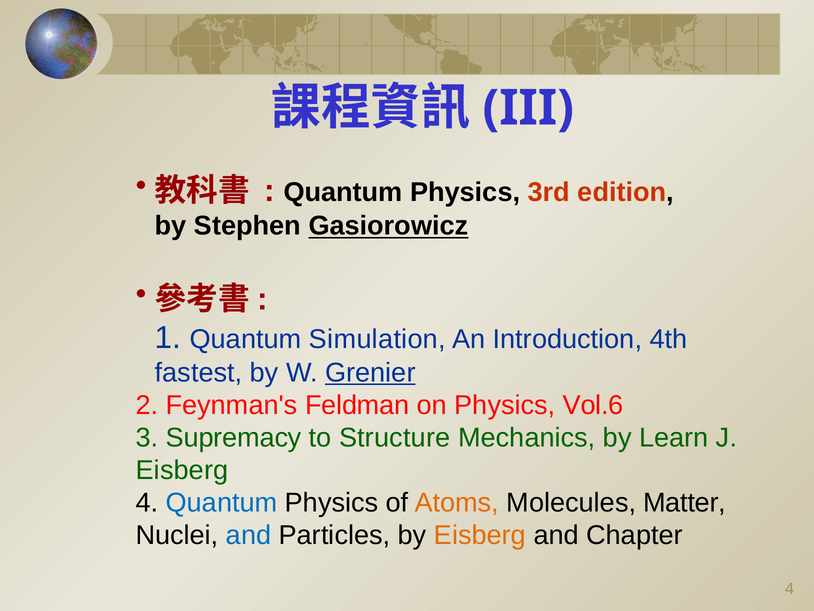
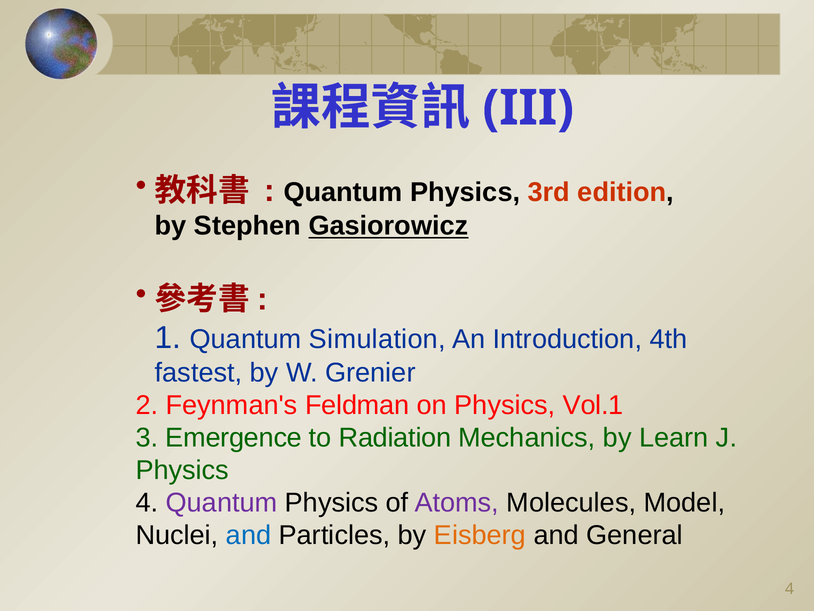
Grenier underline: present -> none (370, 372)
Vol.6: Vol.6 -> Vol.1 (593, 405)
Supremacy: Supremacy -> Emergence (234, 437)
Structure: Structure -> Radiation (395, 437)
Eisberg: Eisberg -> Physics (182, 470)
Quantum colour: blue -> purple (222, 503)
Atoms colour: orange -> purple (457, 503)
Matter: Matter -> Model (684, 503)
Chapter: Chapter -> General (635, 535)
